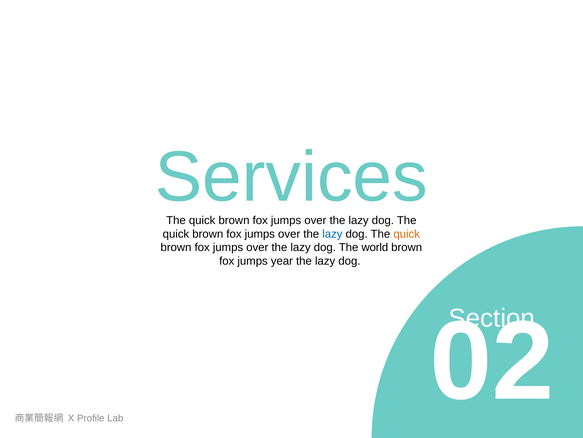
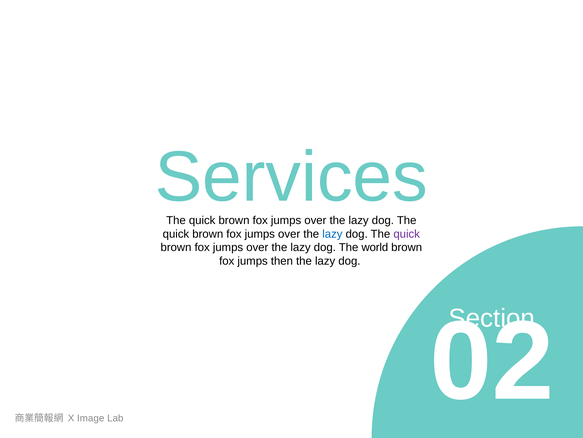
quick colour: orange -> purple (407, 234)
year: year -> then (282, 261)
Profile: Profile -> Image (91, 418)
